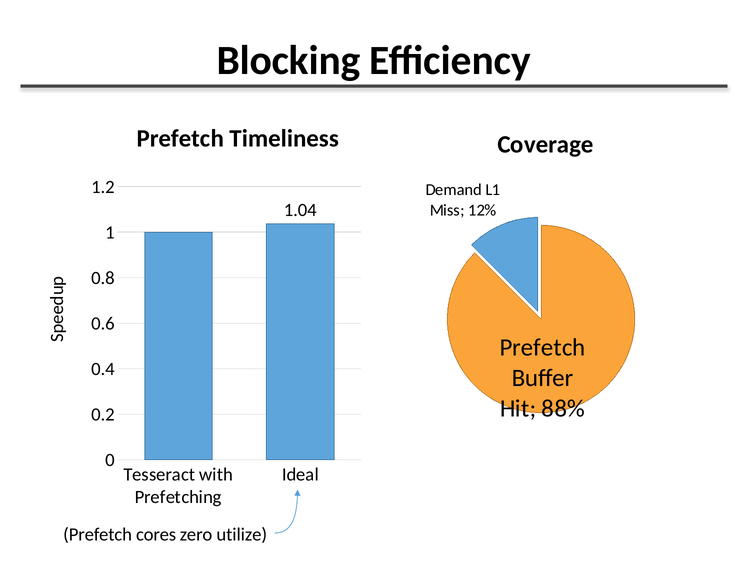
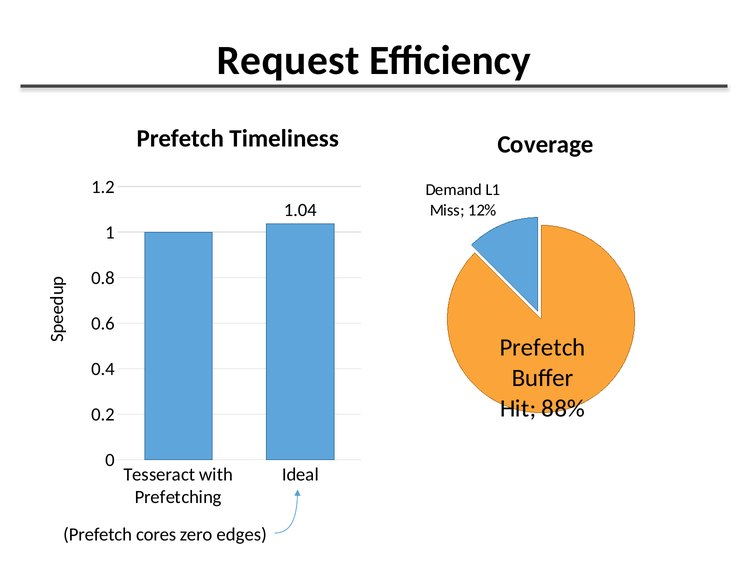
Blocking: Blocking -> Request (288, 60)
utilize: utilize -> edges (242, 534)
